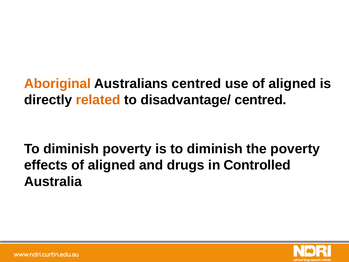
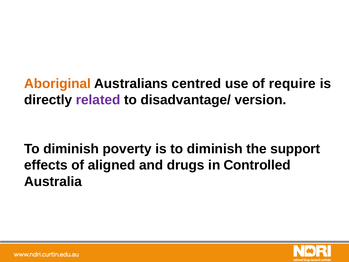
use of aligned: aligned -> require (292, 84)
related colour: orange -> purple (98, 100)
disadvantage/ centred: centred -> version (260, 100)
the poverty: poverty -> support (295, 149)
